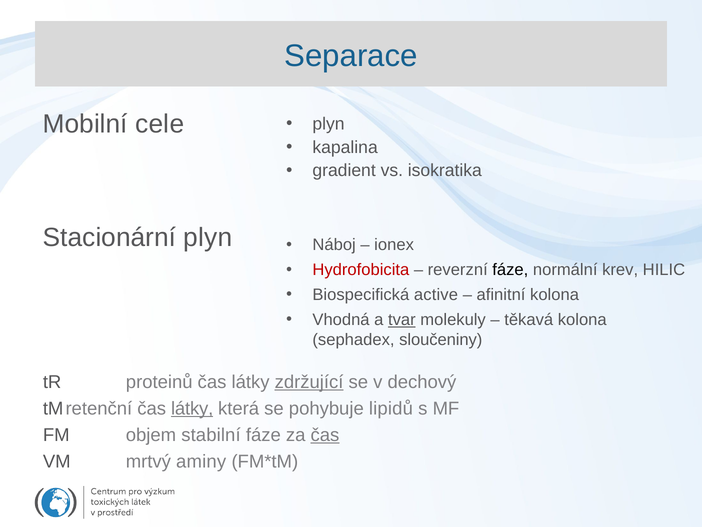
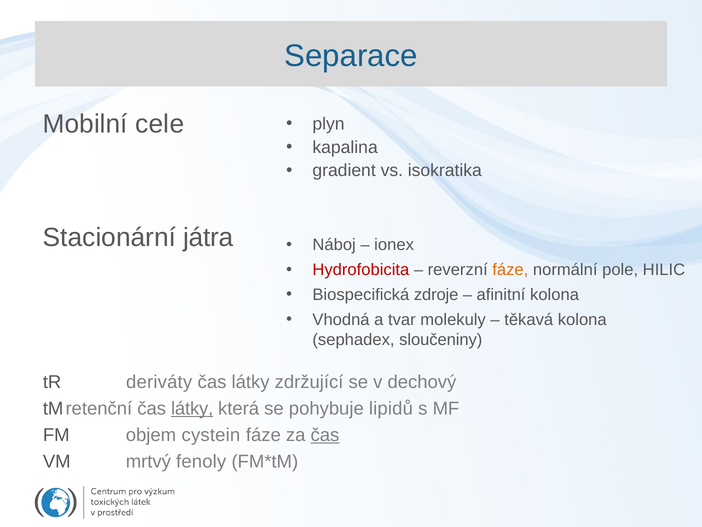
Stacionární plyn: plyn -> játra (208, 237)
fáze colour: black -> orange (510, 270)
krev: krev -> pole (620, 270)
active: active -> zdroje (436, 295)
tvar underline: present -> none (402, 320)
proteinů: proteinů -> deriváty (159, 382)
zdržující underline: present -> none (309, 382)
stabilní: stabilní -> cystein (211, 435)
aminy: aminy -> fenoly (201, 461)
